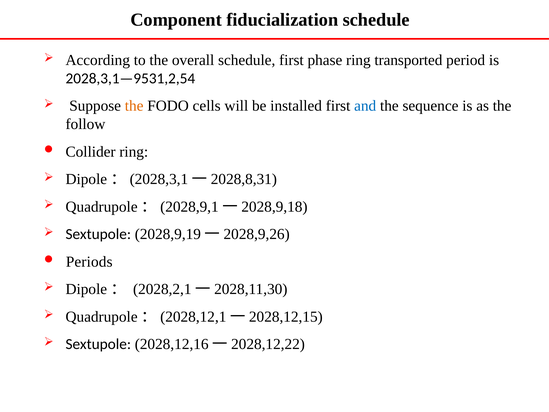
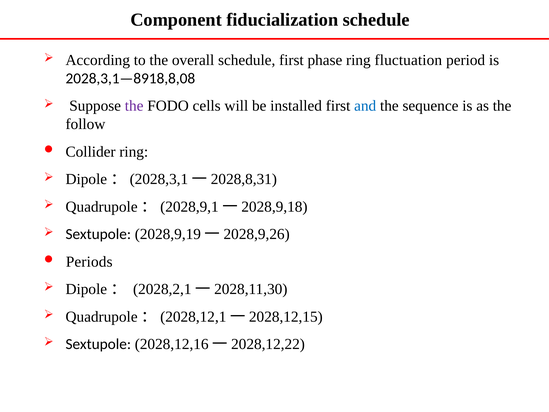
transported: transported -> fluctuation (408, 60)
2028,3,1—9531,2,54: 2028,3,1—9531,2,54 -> 2028,3,1—8918,8,08 (130, 78)
the colour: orange -> purple (134, 106)
